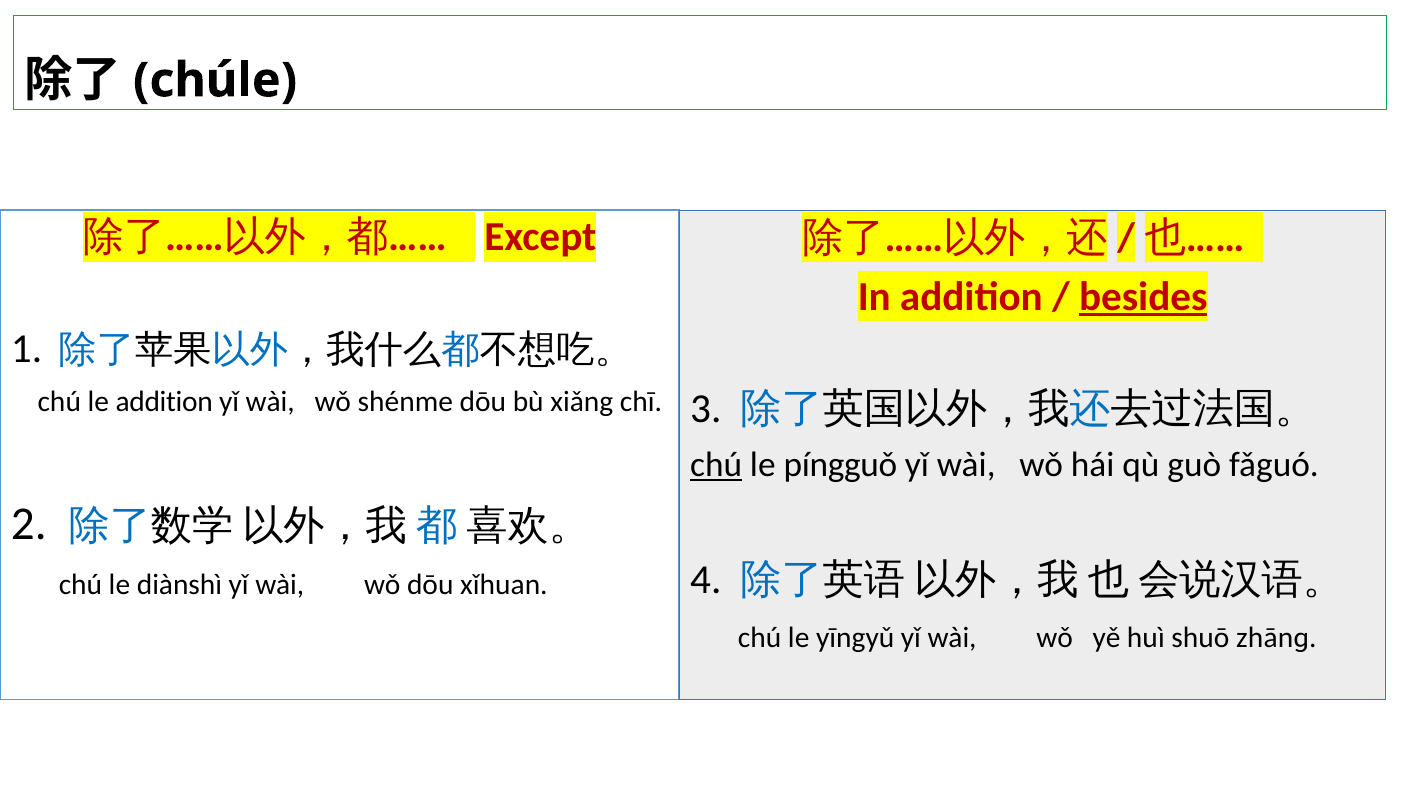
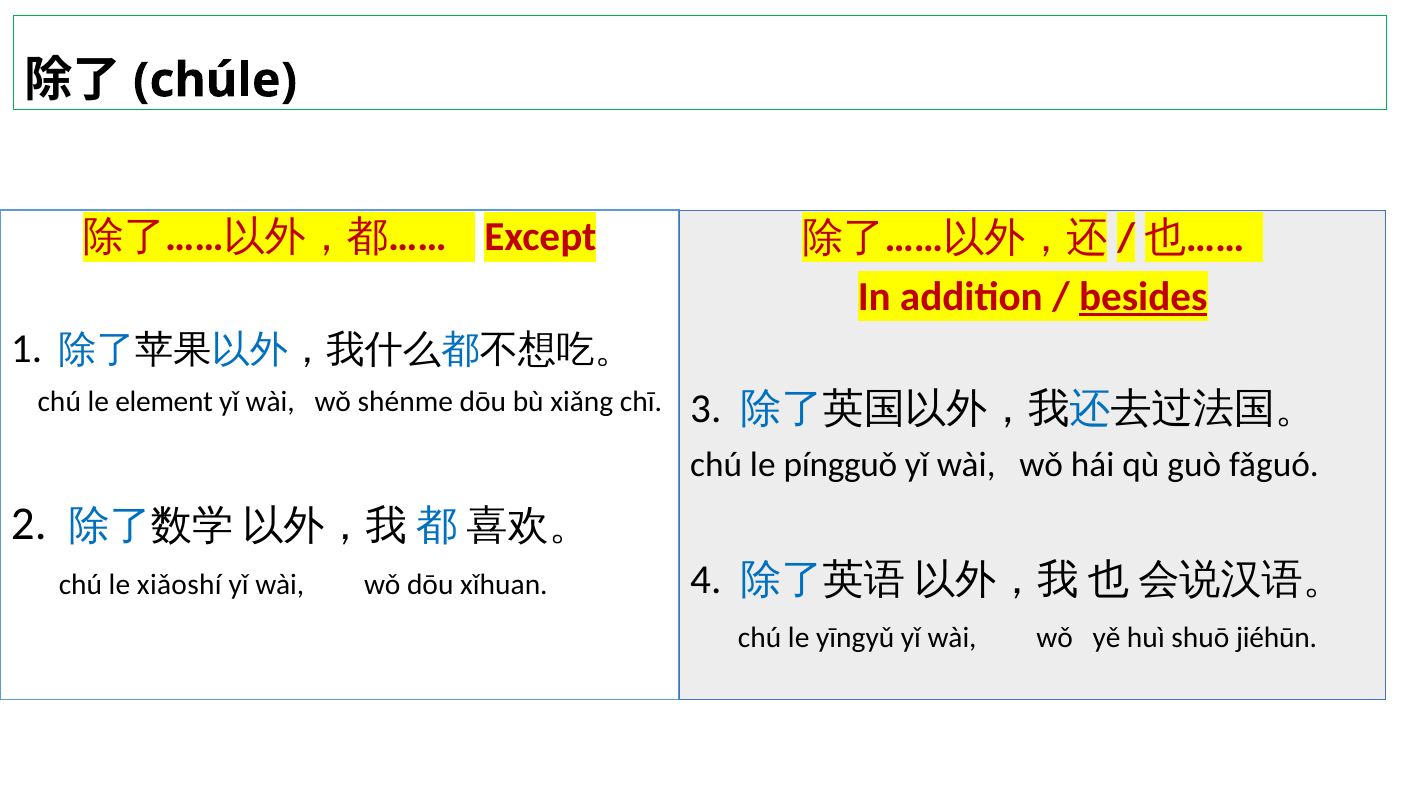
le addition: addition -> element (164, 402)
chú underline: present -> none (716, 465)
diànshì: diànshì -> xiǎoshí (179, 585)
zhānɡ: zhānɡ -> jiéhūn (1277, 638)
